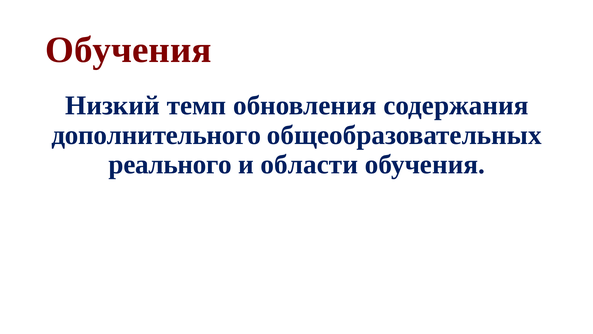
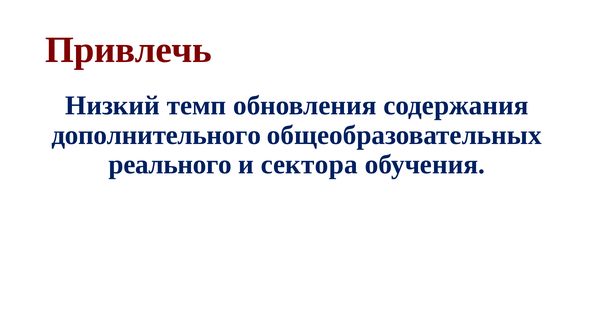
Обучения: Обучения -> Привлечь (129, 50)
области: области -> сектора (309, 164)
